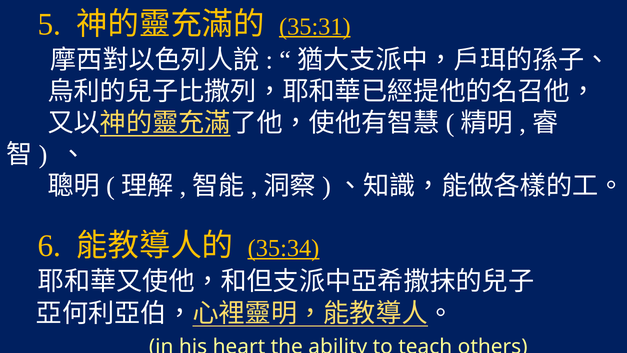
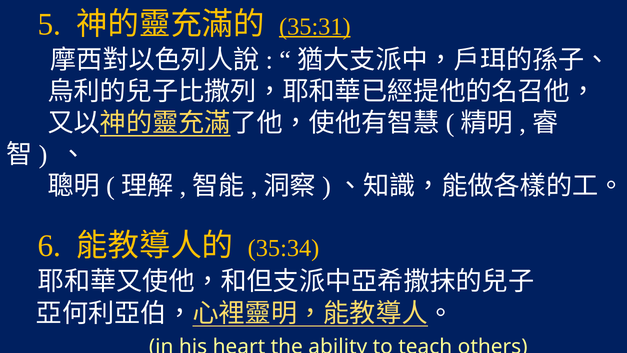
35:34 underline: present -> none (284, 248)
